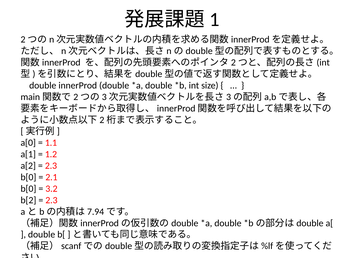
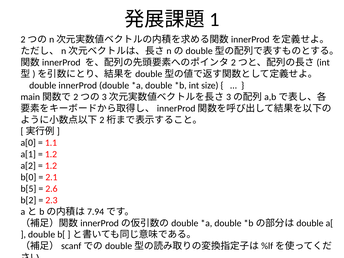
2.3: 2.3 -> 1.2 (51, 166)
b[0: b[0 -> b[5 (28, 189)
3.2: 3.2 -> 2.6 (51, 189)
